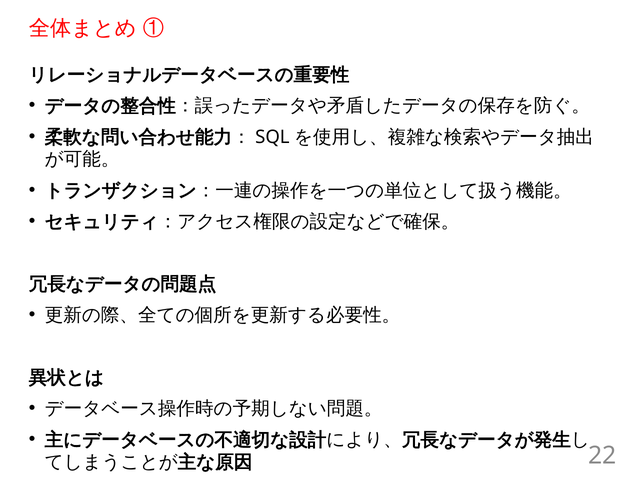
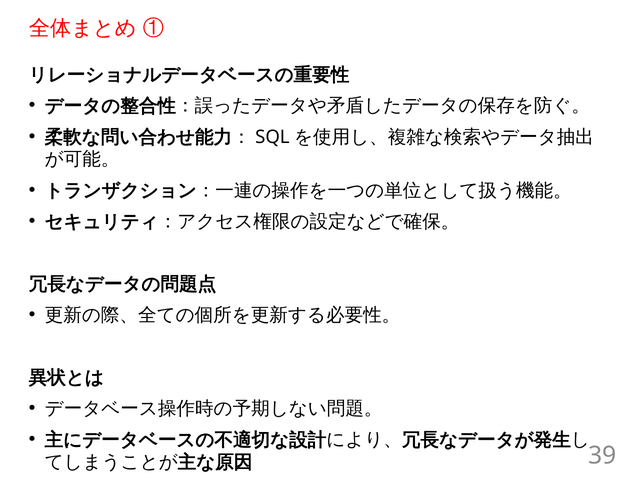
22: 22 -> 39 (603, 455)
